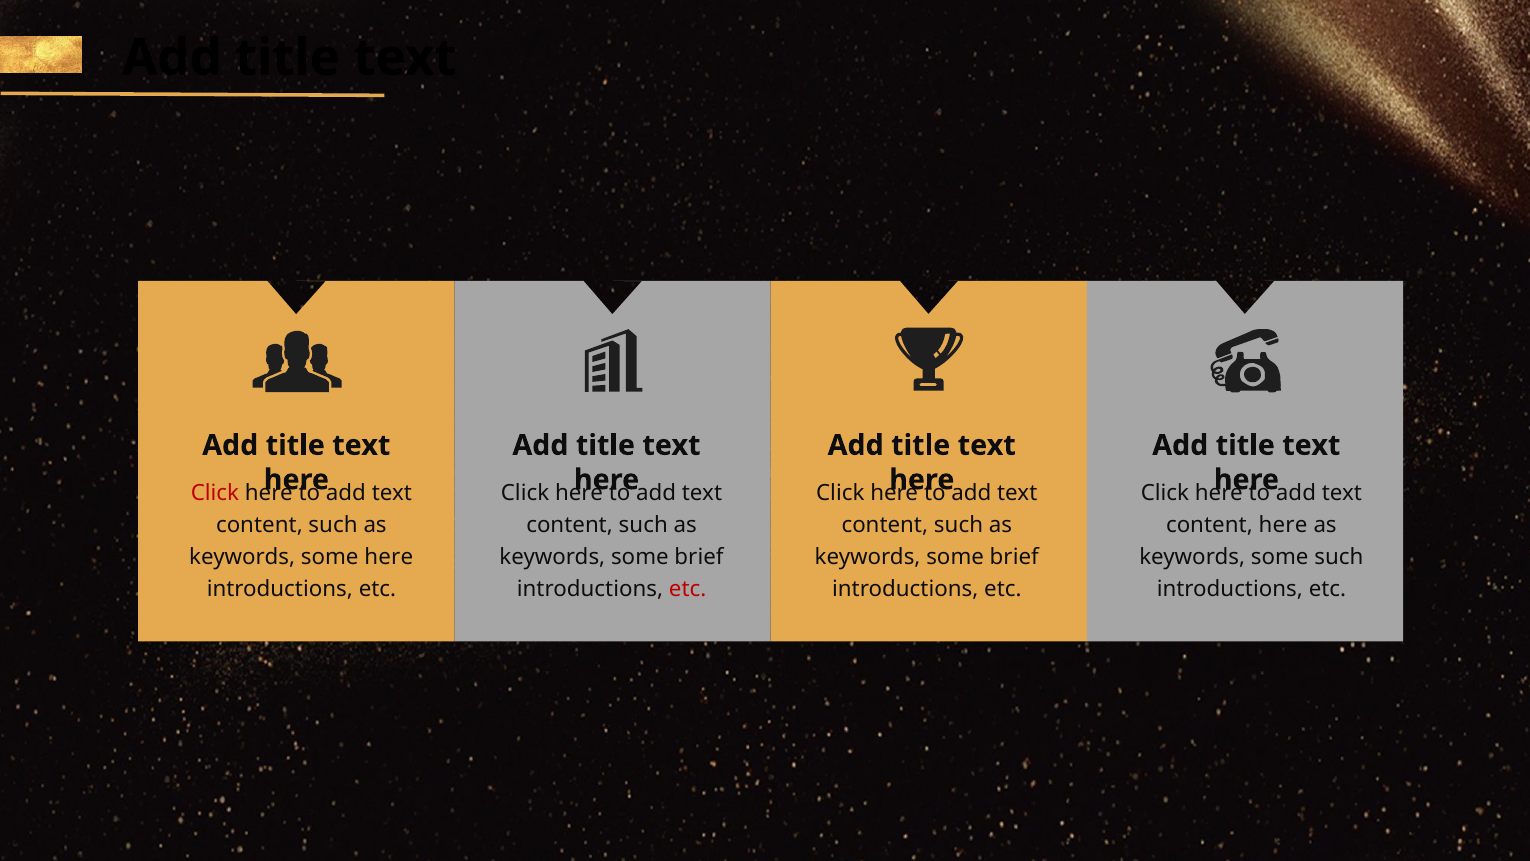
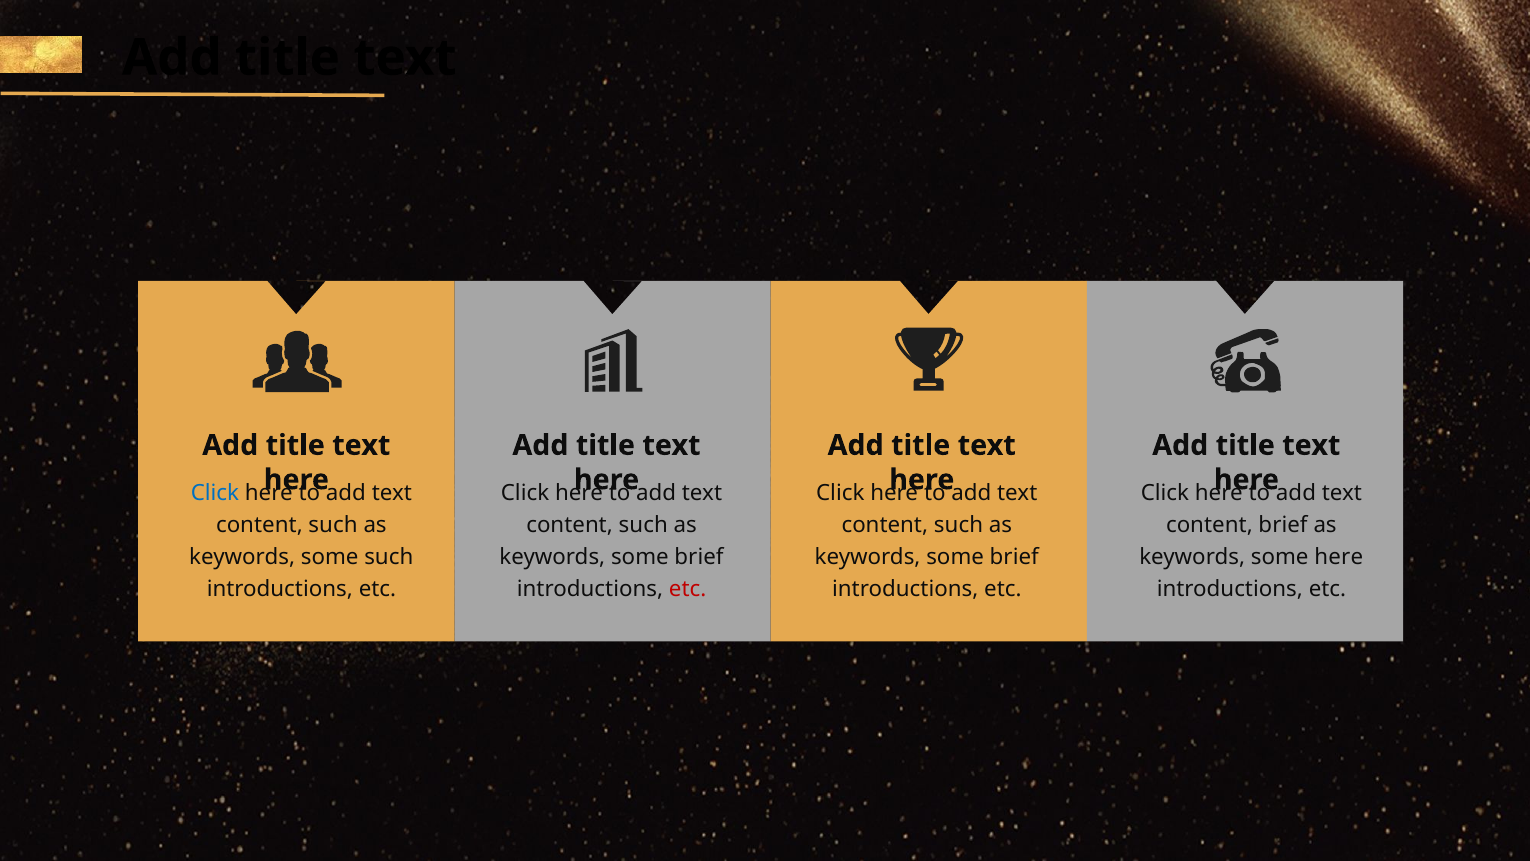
Click colour: red -> blue (215, 493)
content here: here -> brief (1283, 525)
some here: here -> such (389, 557)
some such: such -> here (1339, 557)
